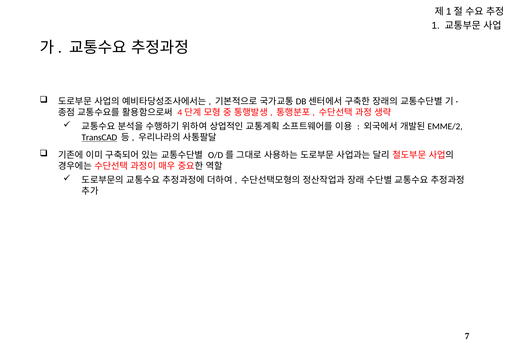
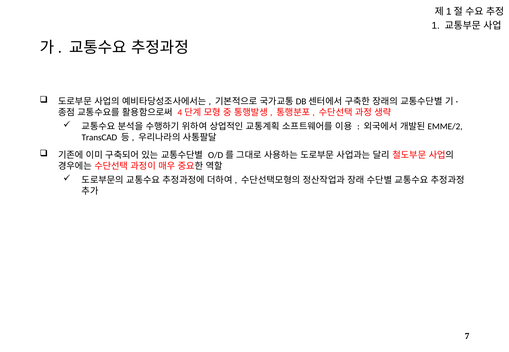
TransCAD underline: present -> none (99, 138)
